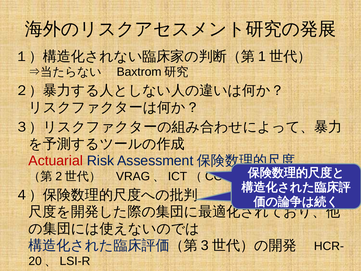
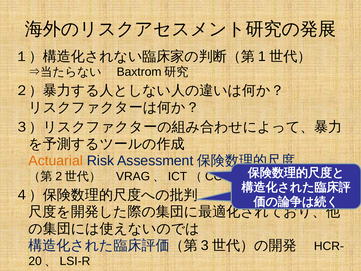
Actuarial colour: red -> orange (56, 161)
